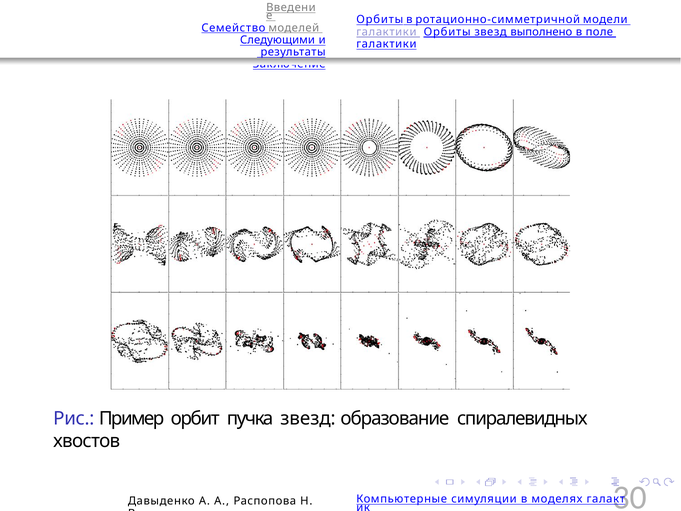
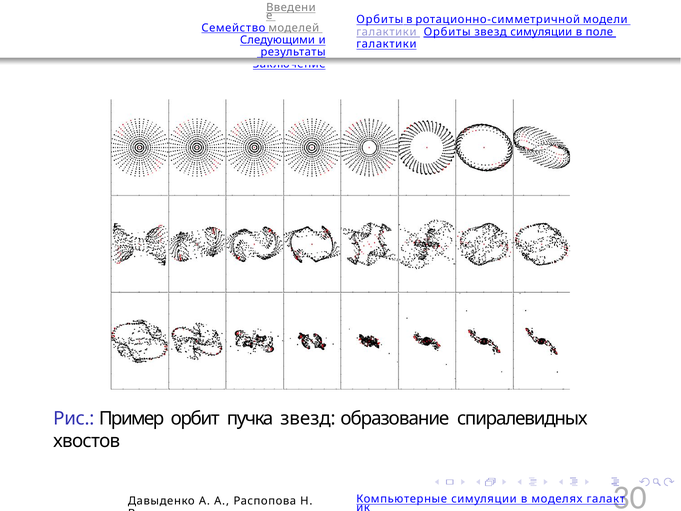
звезд выполнено: выполнено -> симуляции (541, 32)
